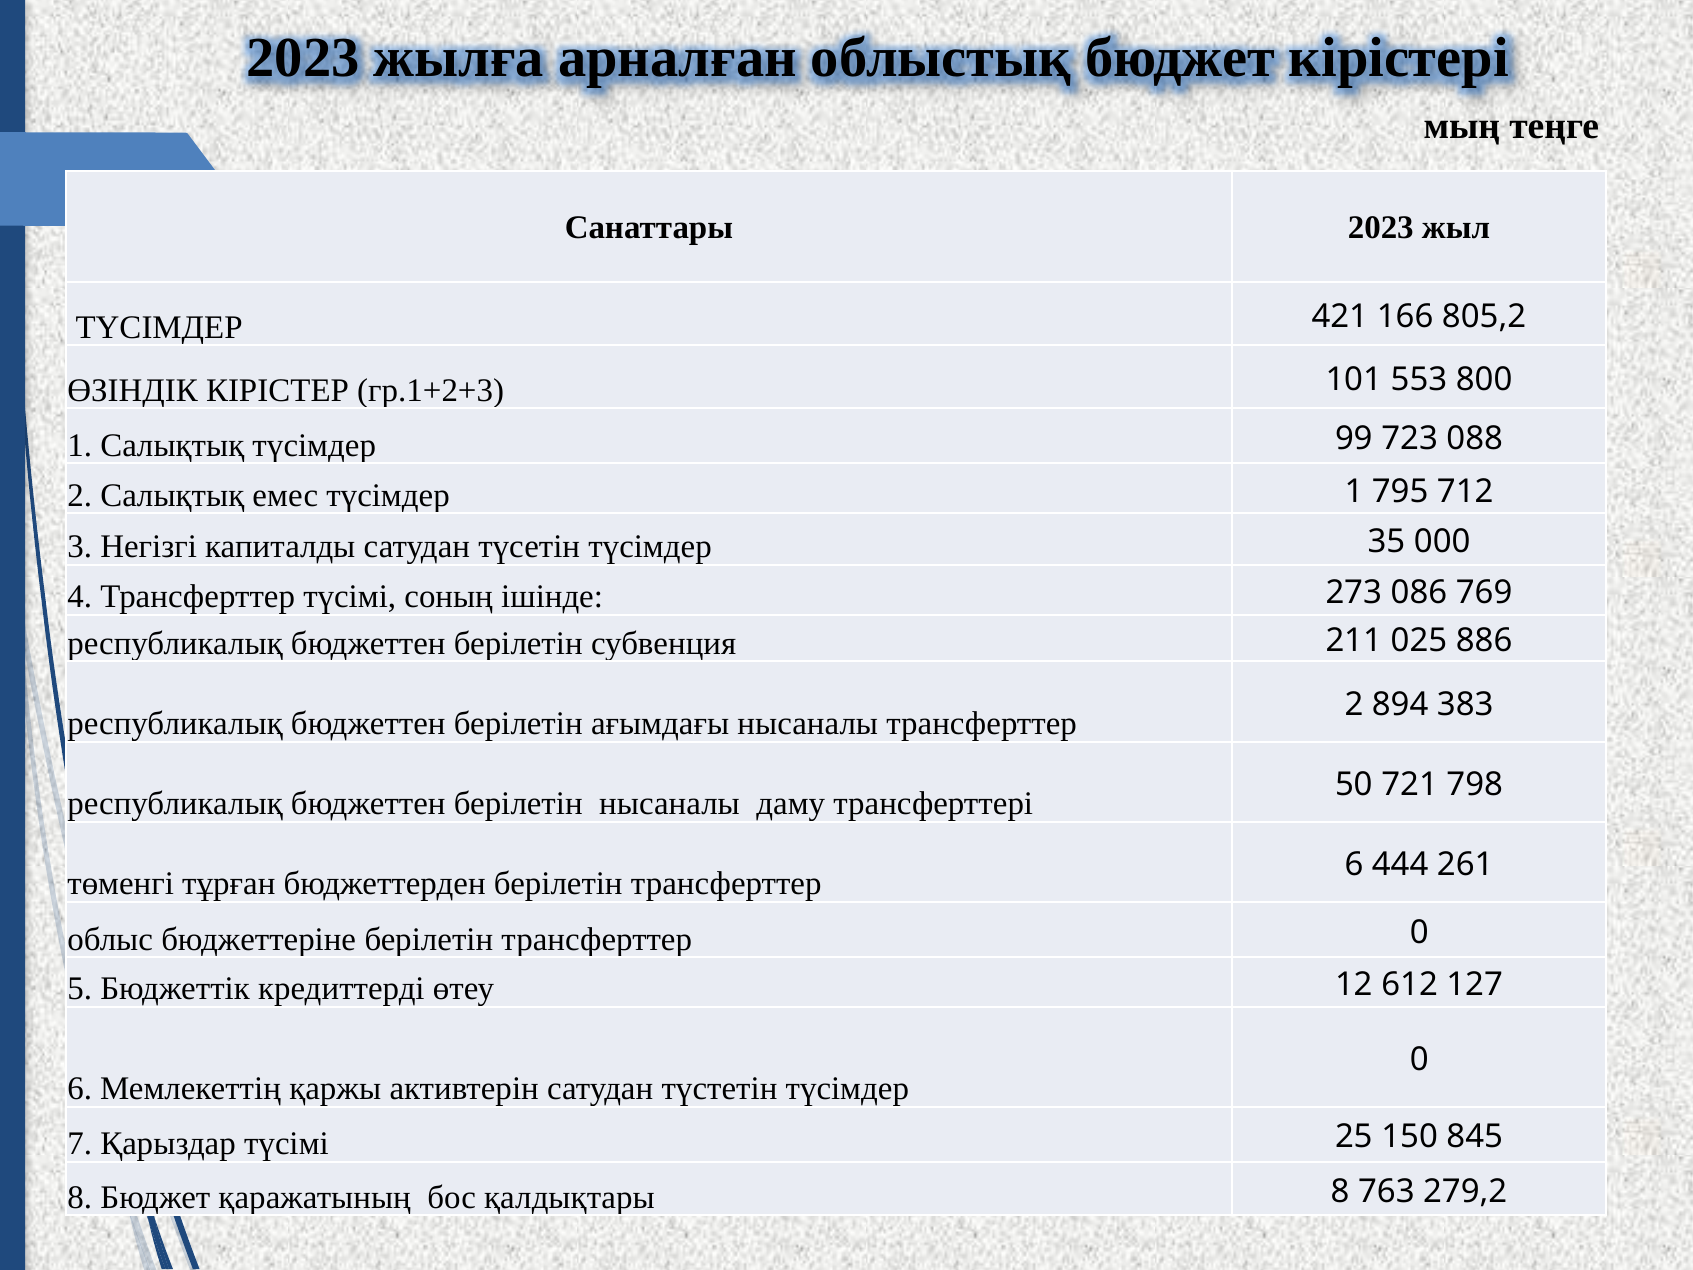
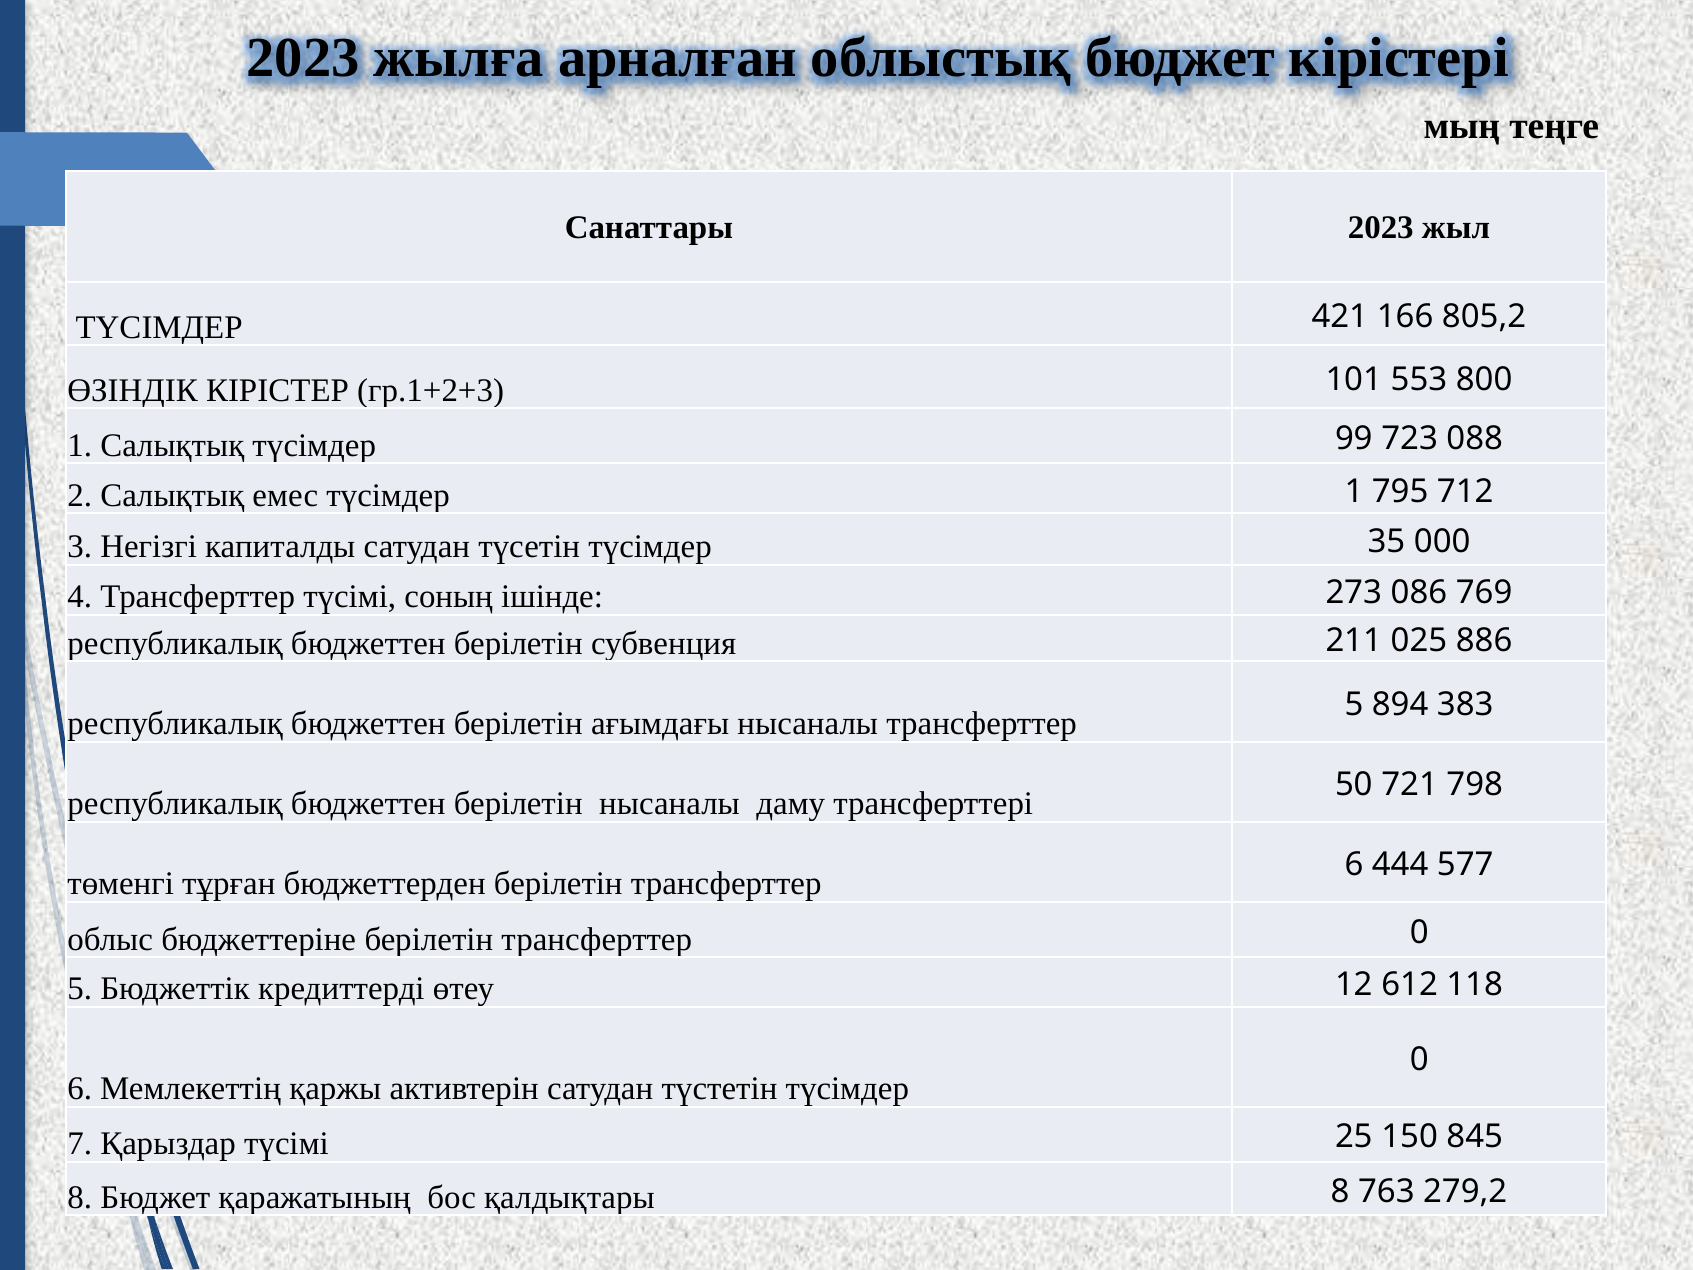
трансферттер 2: 2 -> 5 (1354, 704)
261: 261 -> 577 (1465, 865)
127: 127 -> 118 (1475, 985)
